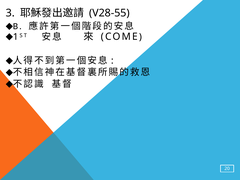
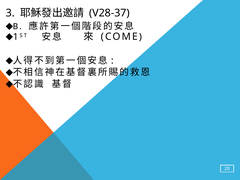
V28-55: V28-55 -> V28-37 (109, 13)
